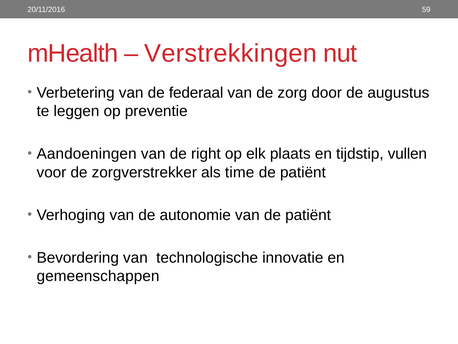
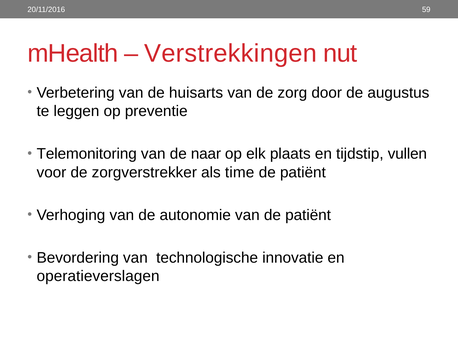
federaal: federaal -> huisarts (196, 93)
Aandoeningen: Aandoeningen -> Telemonitoring (87, 154)
right: right -> naar (206, 154)
gemeenschappen: gemeenschappen -> operatieverslagen (98, 276)
